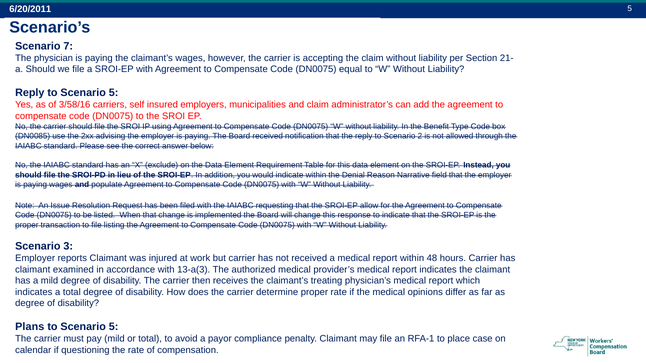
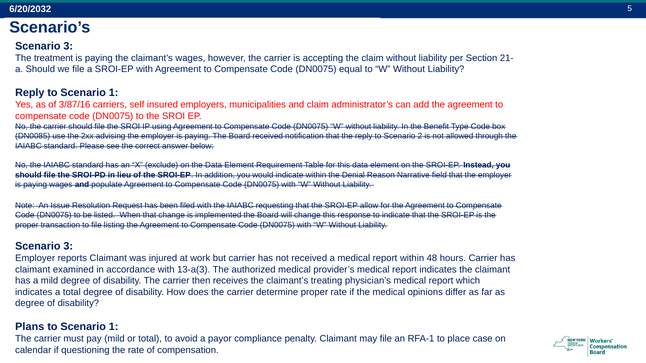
6/20/2011: 6/20/2011 -> 6/20/2032 (30, 9)
7: 7 -> 3 (68, 46)
physician: physician -> treatment (54, 58)
Reply to Scenario 5: 5 -> 1 (114, 93)
3/58/16: 3/58/16 -> 3/87/16 (75, 105)
5: 5 -> 1 (114, 327)
